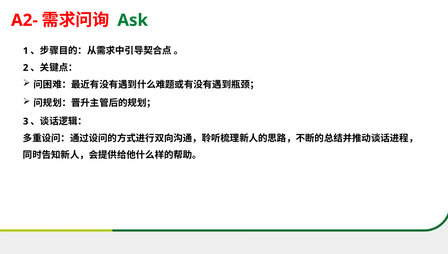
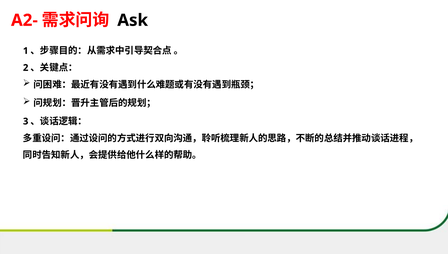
Ask colour: green -> black (133, 20)
